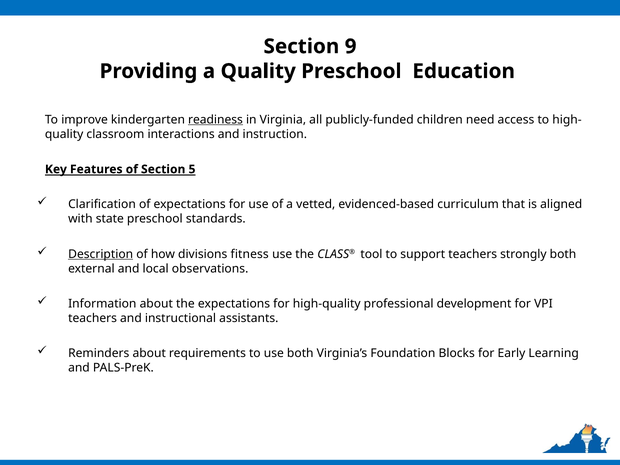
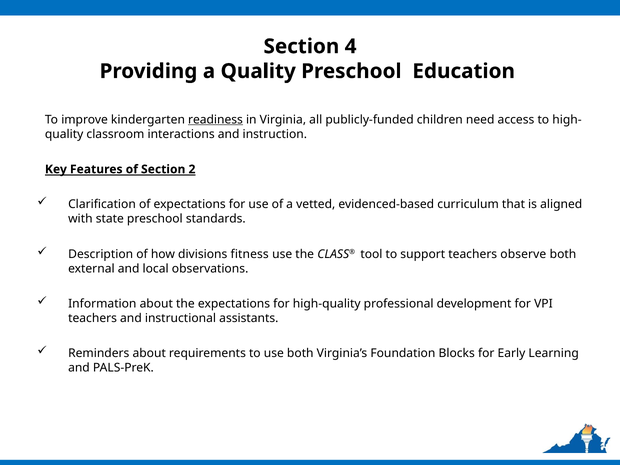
9: 9 -> 4 (351, 46)
5: 5 -> 2 (192, 169)
Description underline: present -> none (101, 254)
strongly: strongly -> observe (523, 254)
